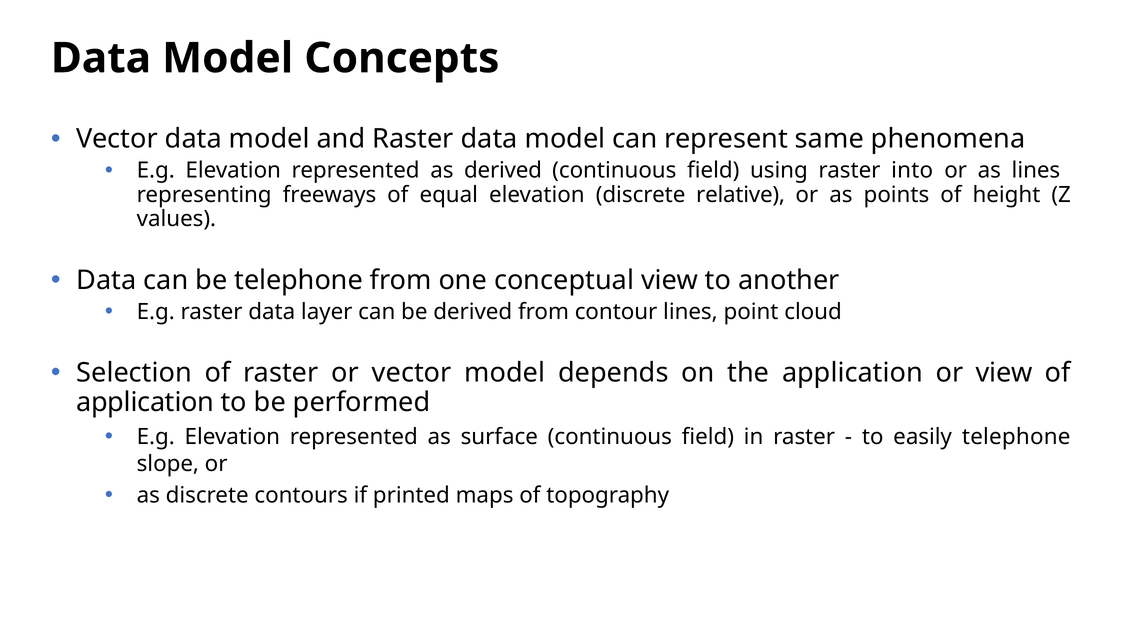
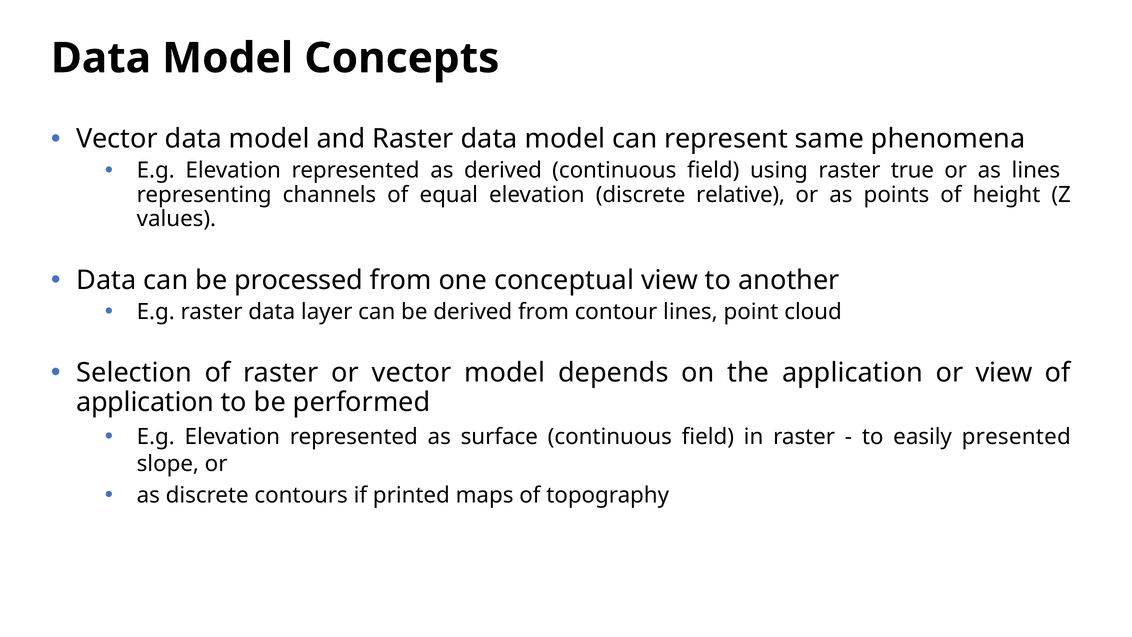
into: into -> true (912, 170)
freeways: freeways -> channels (329, 195)
be telephone: telephone -> processed (299, 280)
easily telephone: telephone -> presented (1016, 437)
